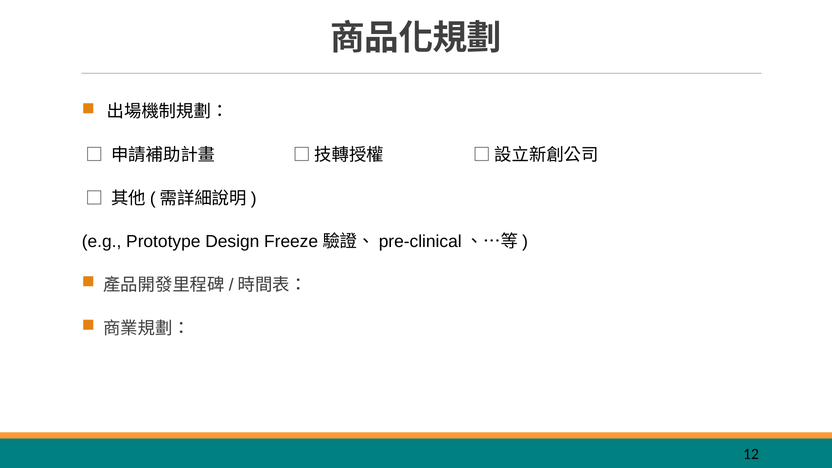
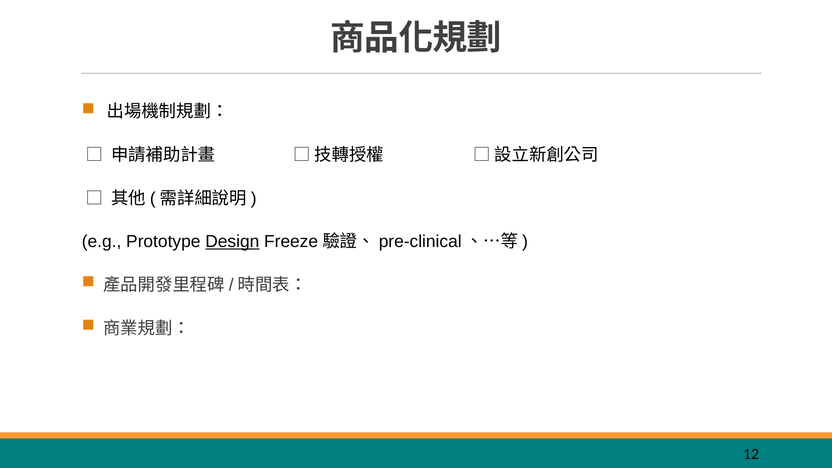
Design underline: none -> present (232, 242)
